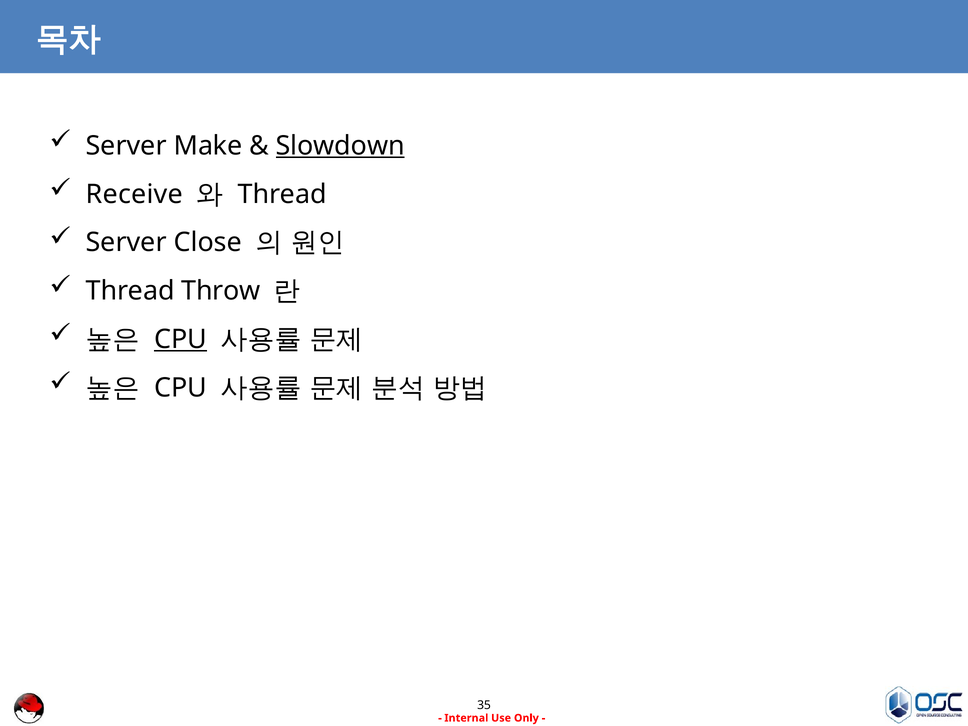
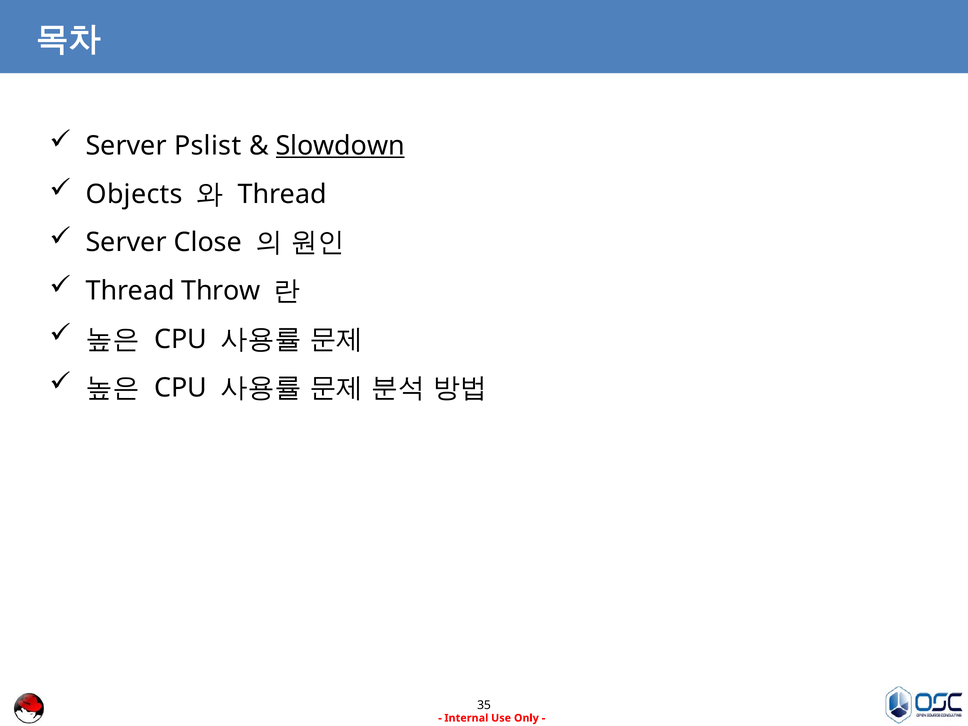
Make: Make -> Pslist (208, 146)
Receive: Receive -> Objects (134, 194)
CPU underline: present -> none (181, 339)
